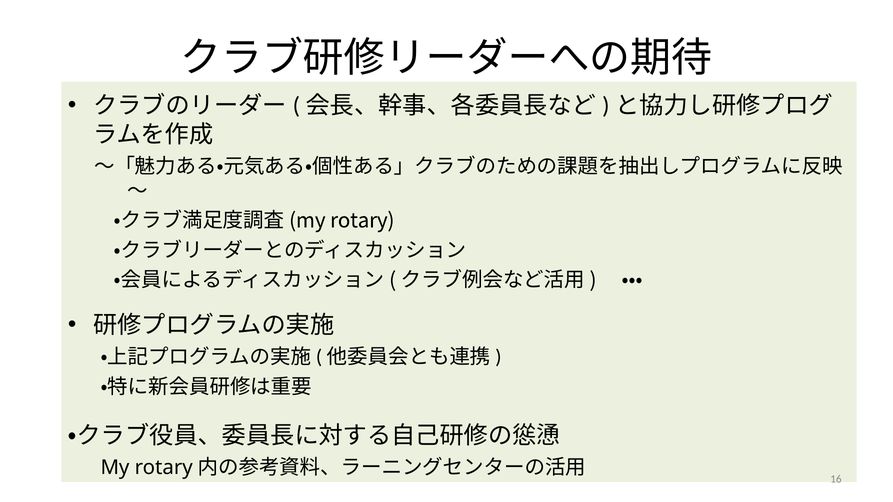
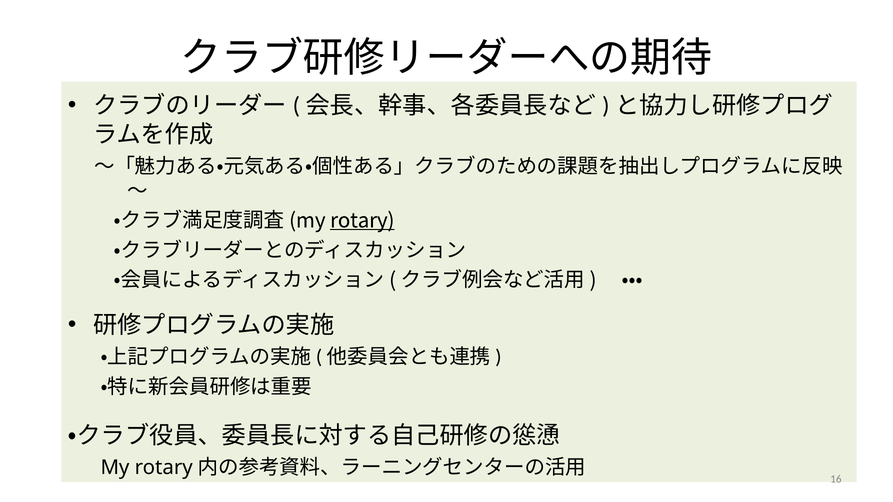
rotary underline: none -> present (362, 221)
